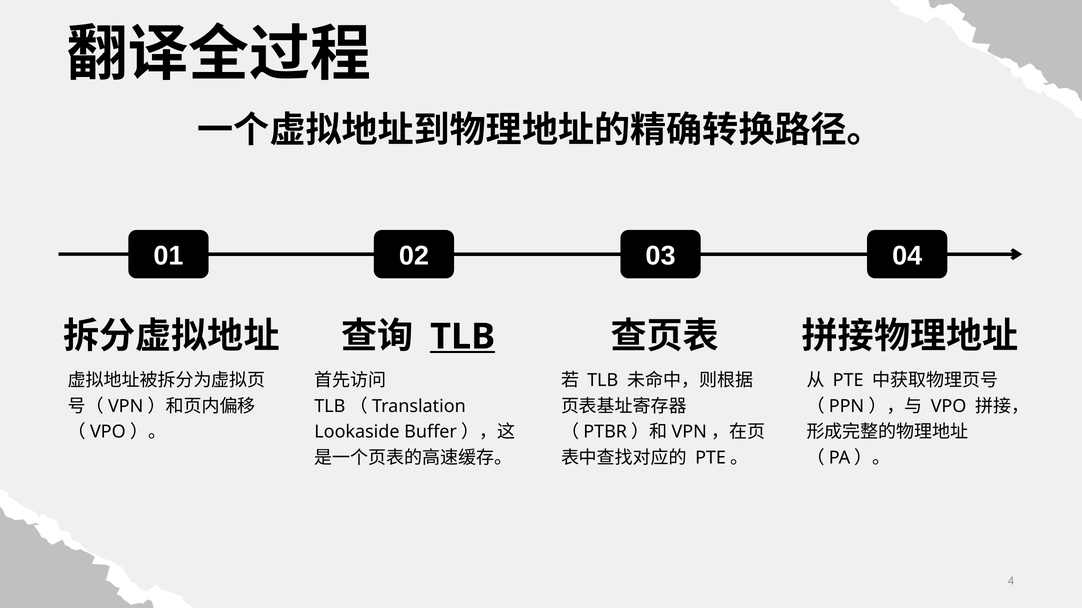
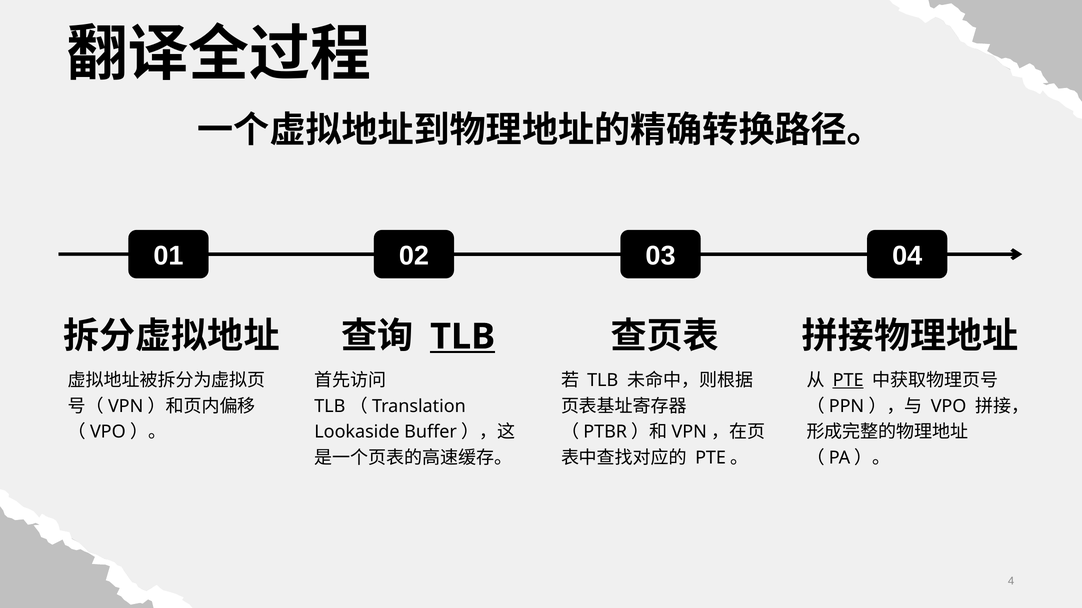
PTE underline: none -> present (848, 381)
